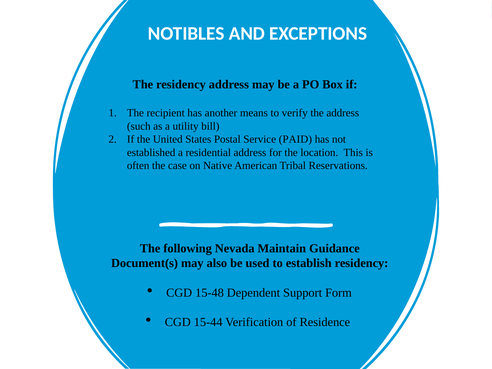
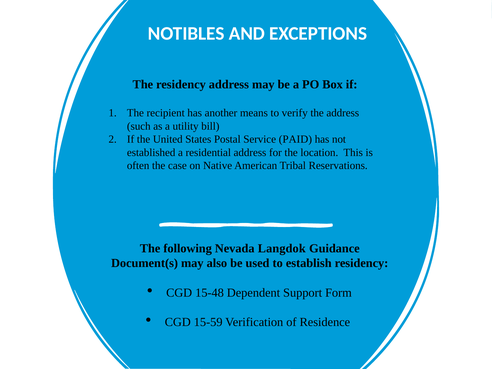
Maintain: Maintain -> Langdok (282, 248)
15-44: 15-44 -> 15-59 (208, 322)
